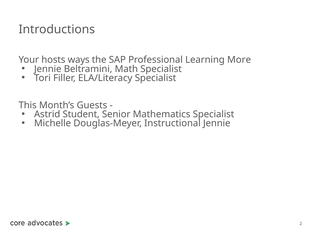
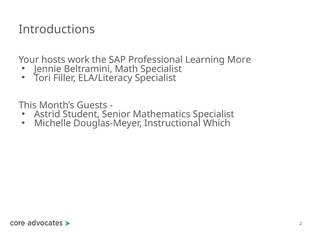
ways: ways -> work (79, 60)
Instructional Jennie: Jennie -> Which (217, 124)
